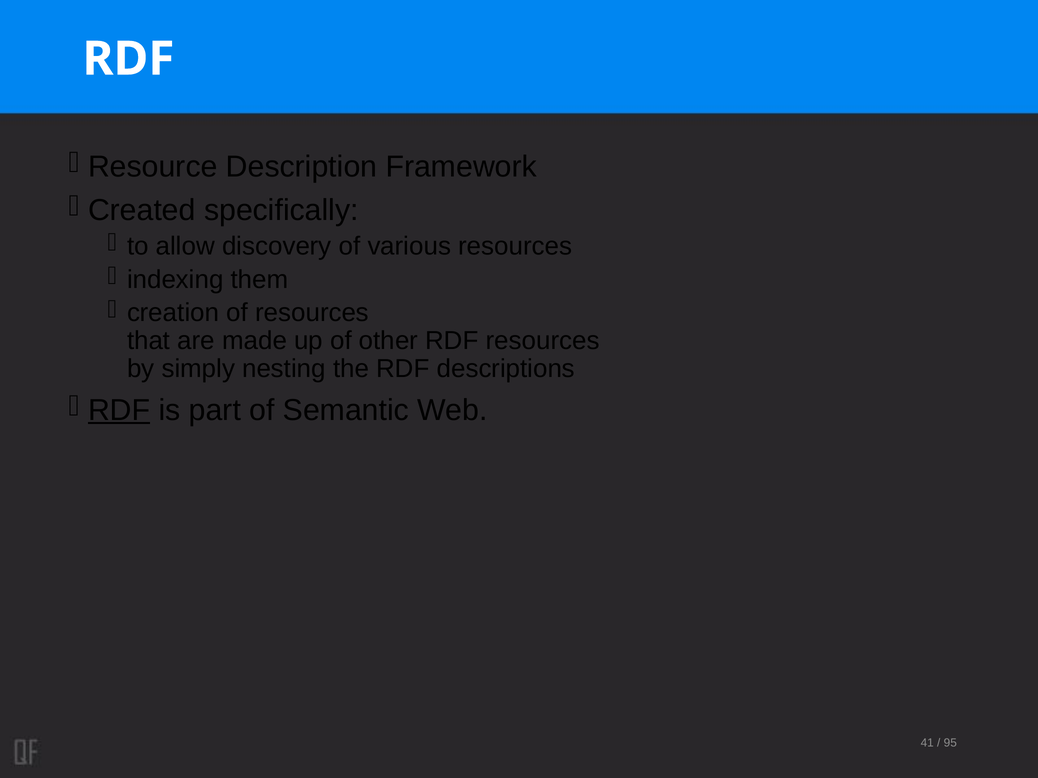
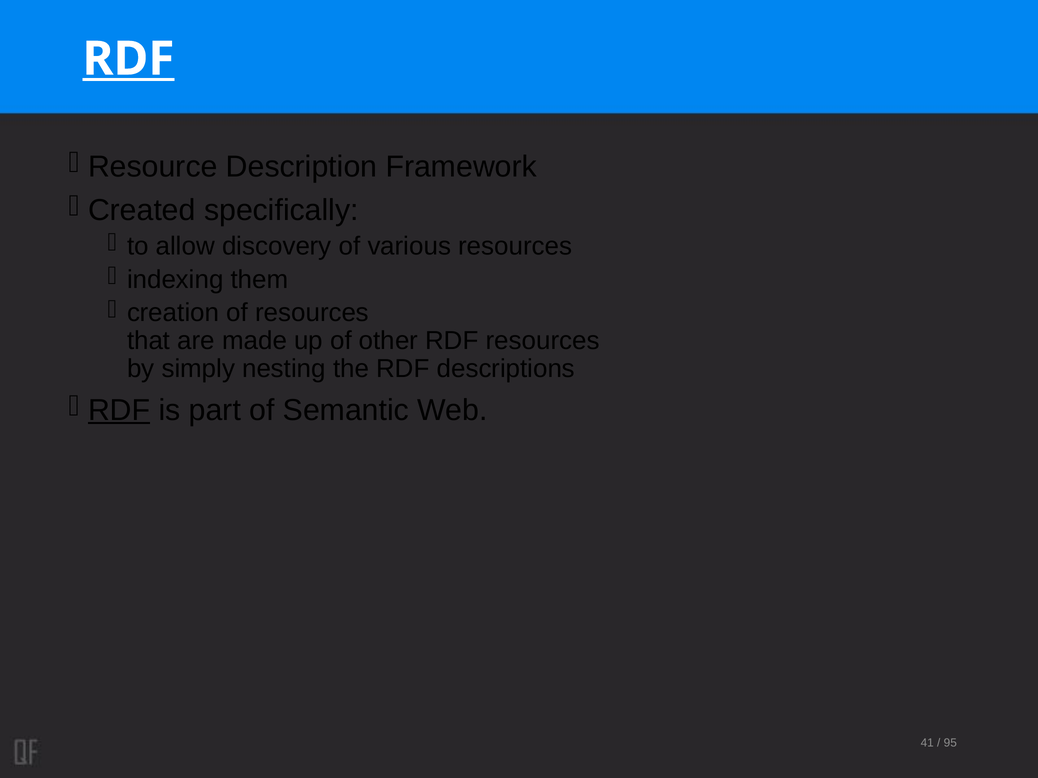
RDF underline: none -> present (128, 59)
